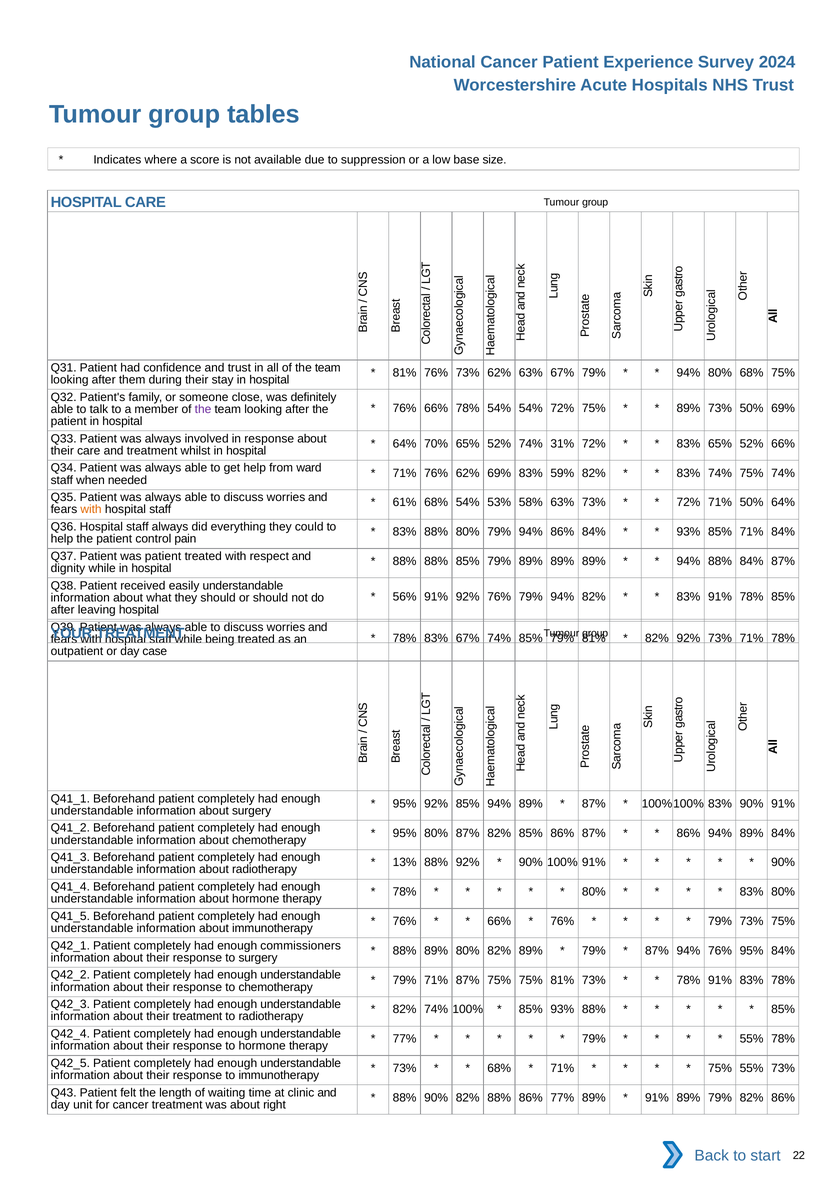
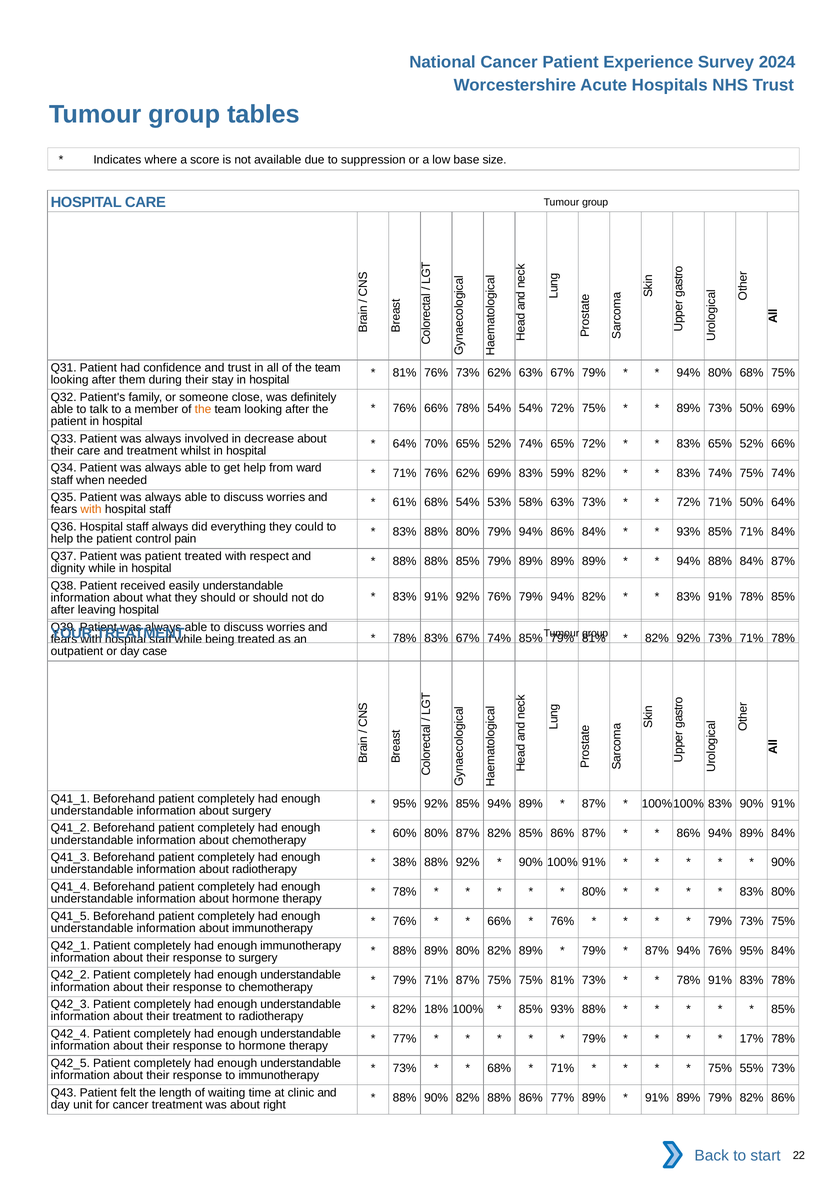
the colour: purple -> orange (203, 410)
in response: response -> decrease (269, 439)
74% 31%: 31% -> 65% (562, 444)
56%: 56% -> 83% (405, 597)
95%: 95% -> 60% (405, 834)
13%: 13% -> 38% (405, 863)
enough commissioners: commissioners -> immunotherapy (301, 946)
82% 74%: 74% -> 18% (436, 1010)
55%: 55% -> 17% (752, 1040)
